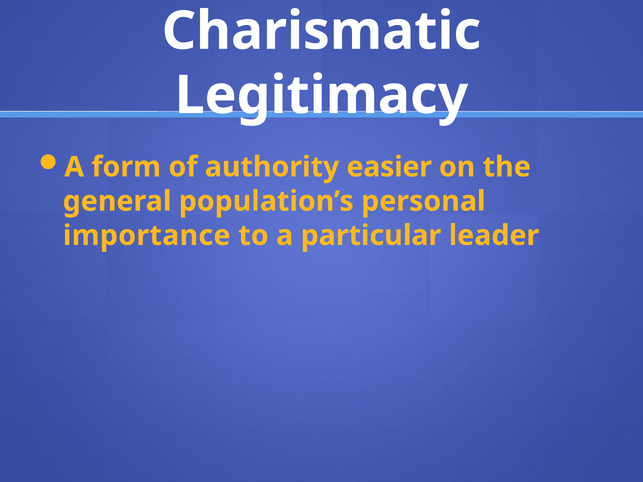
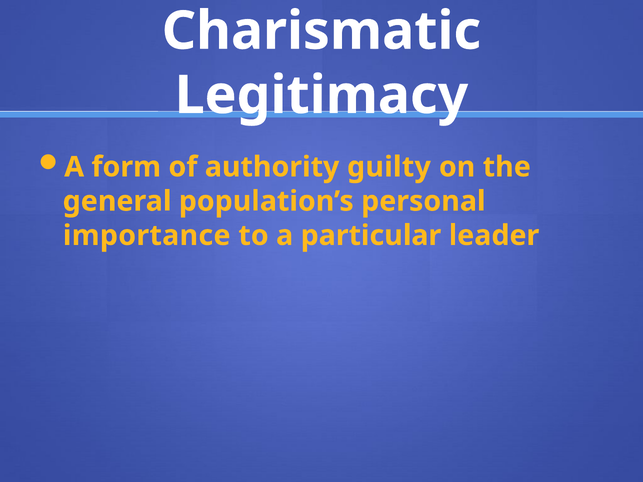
easier: easier -> guilty (389, 167)
